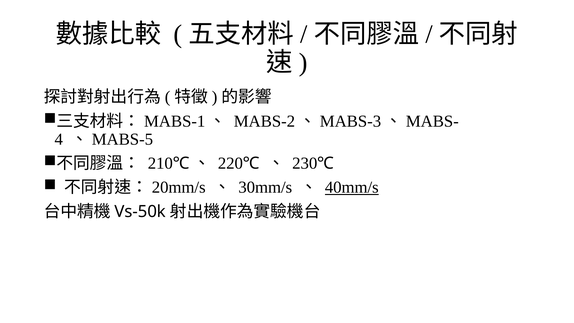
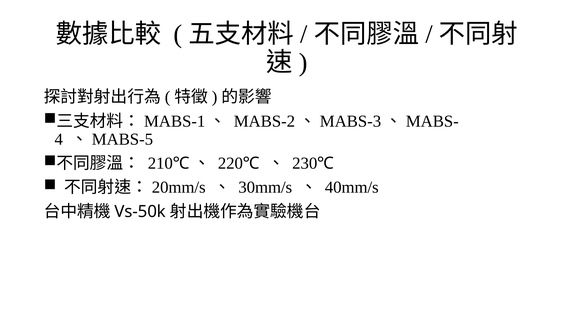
40mm/s underline: present -> none (352, 187)
